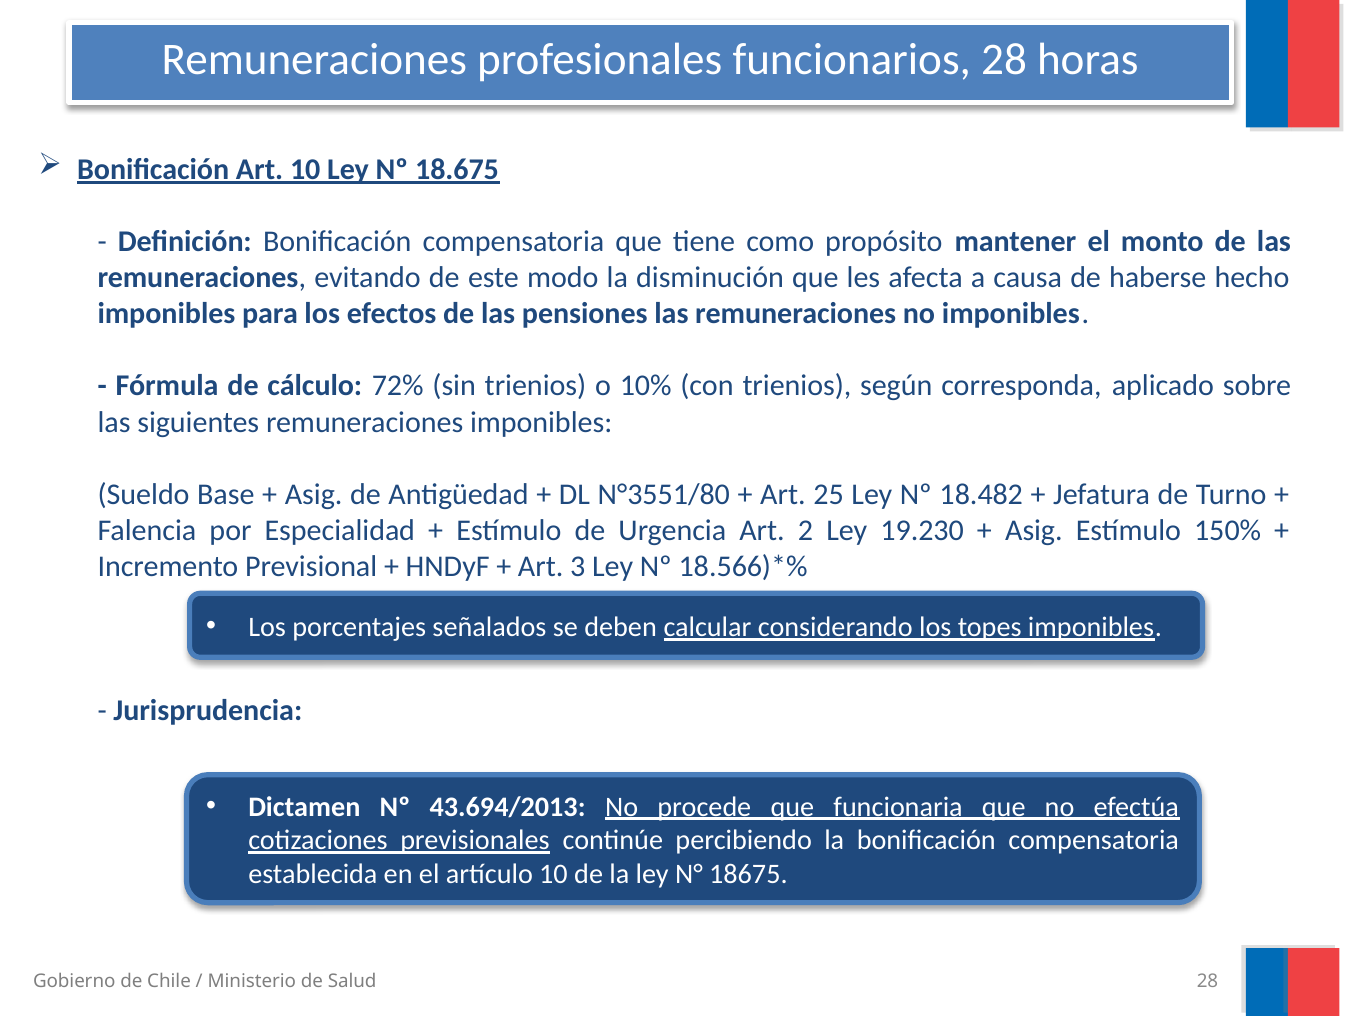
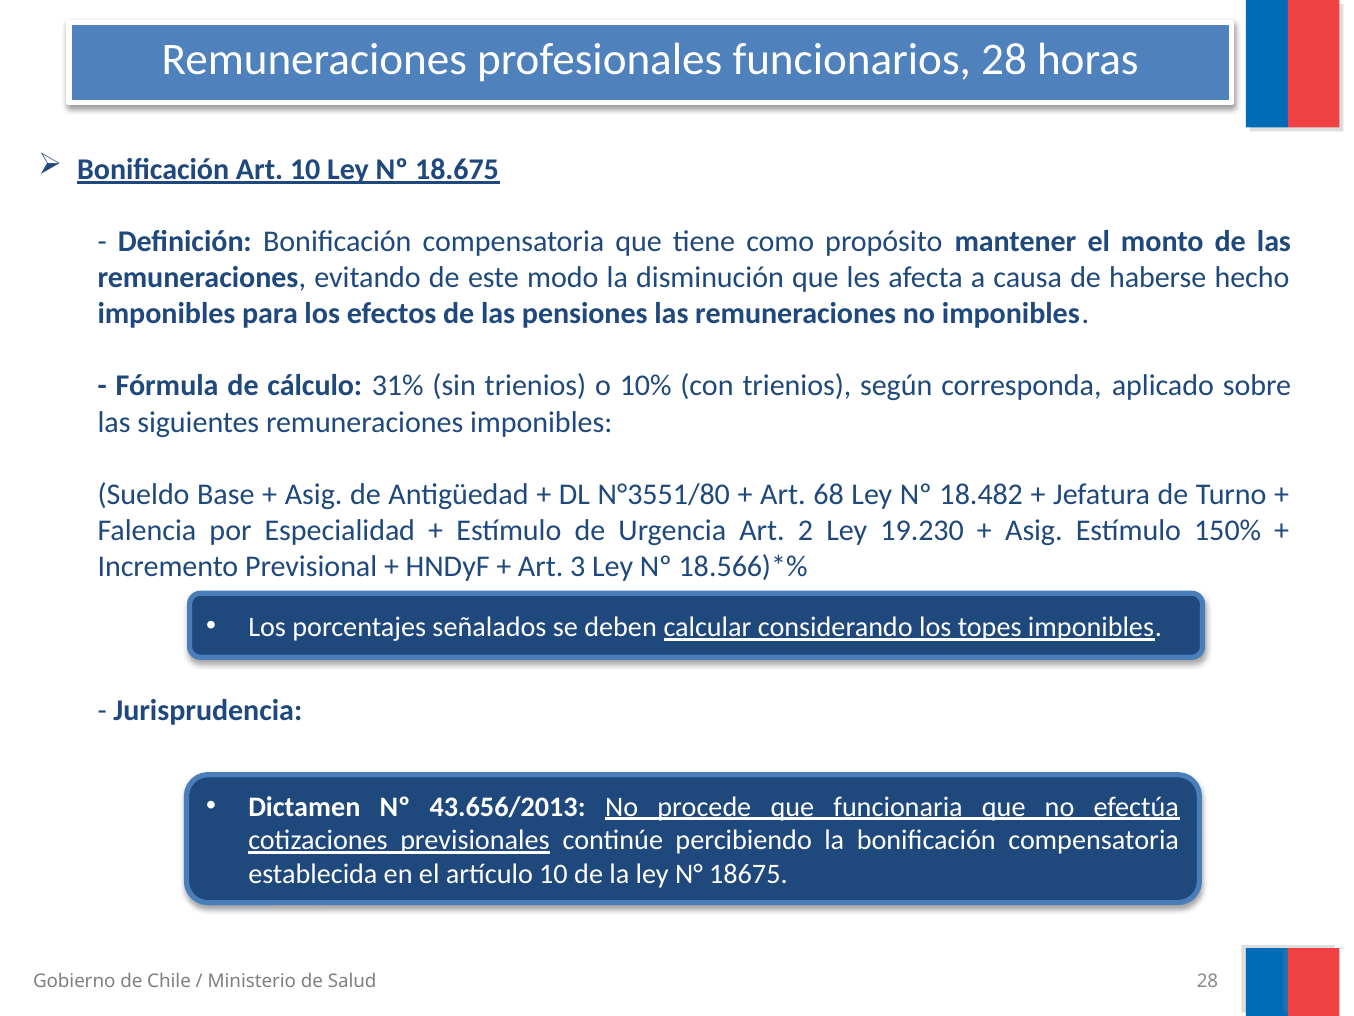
72%: 72% -> 31% (398, 386)
25: 25 -> 68 (829, 494)
43.694/2013: 43.694/2013 -> 43.656/2013 (508, 806)
